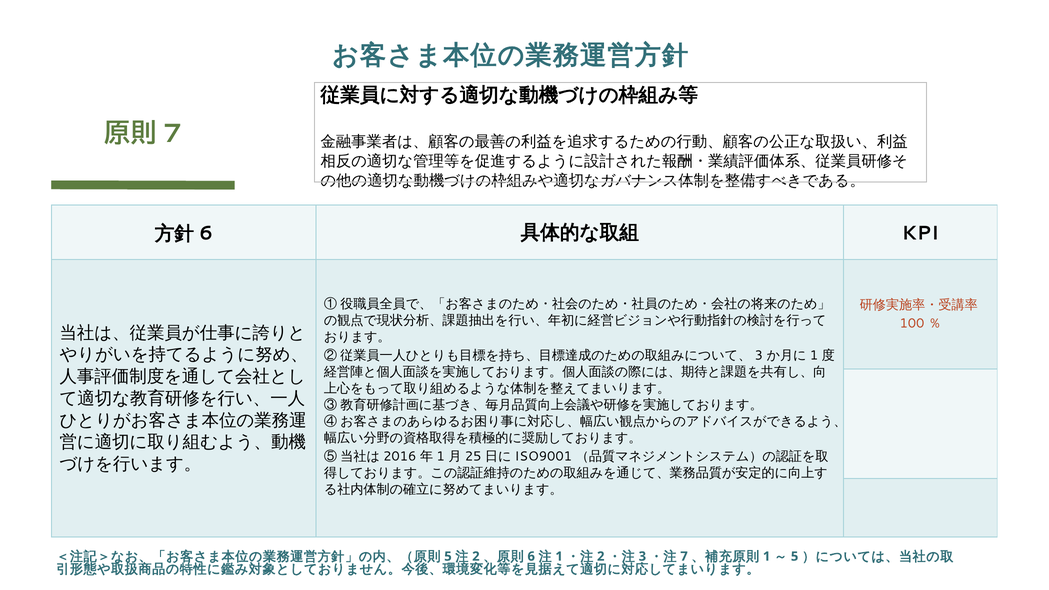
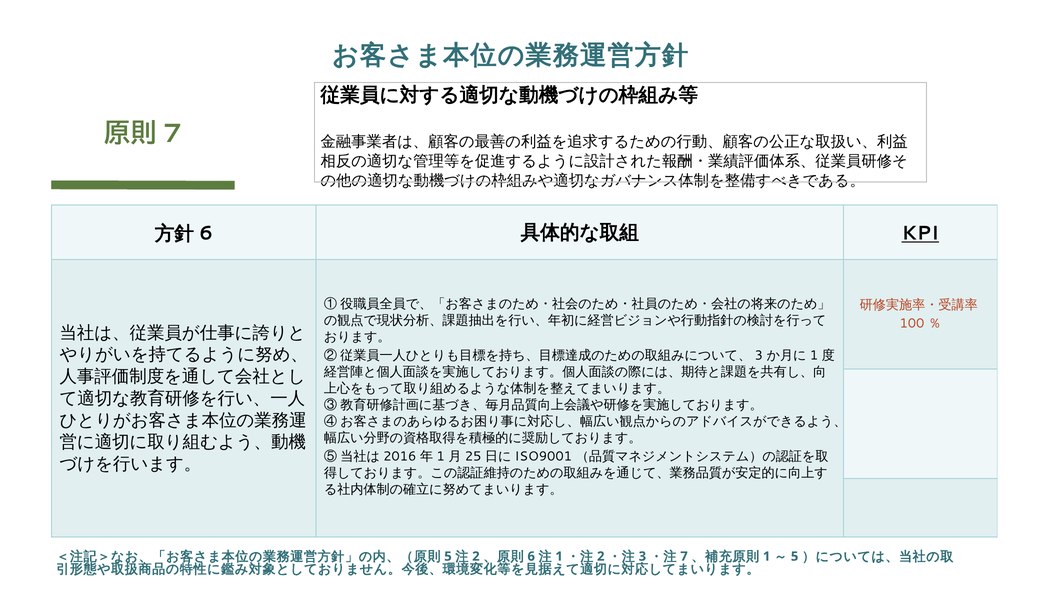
KPI underline: none -> present (920, 233)
